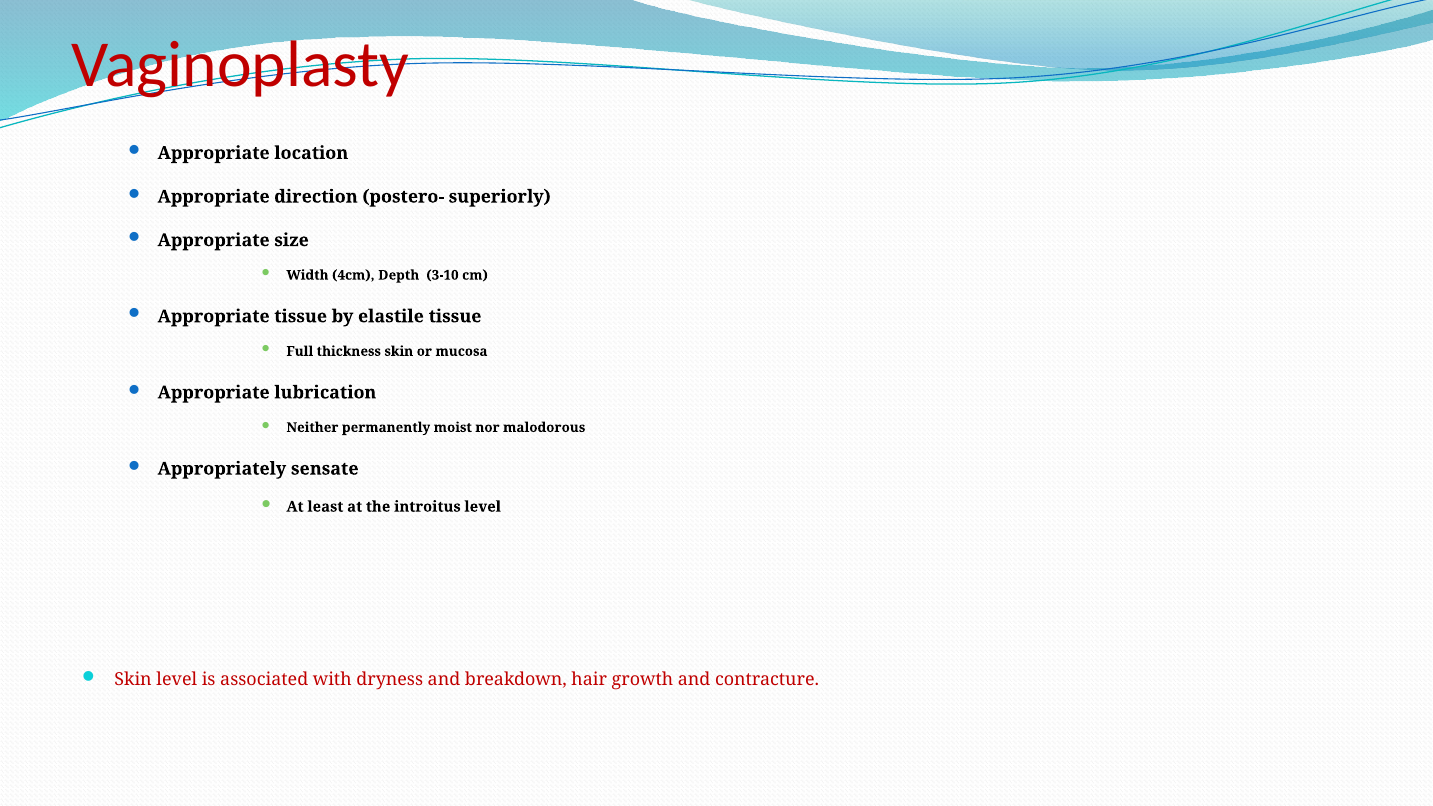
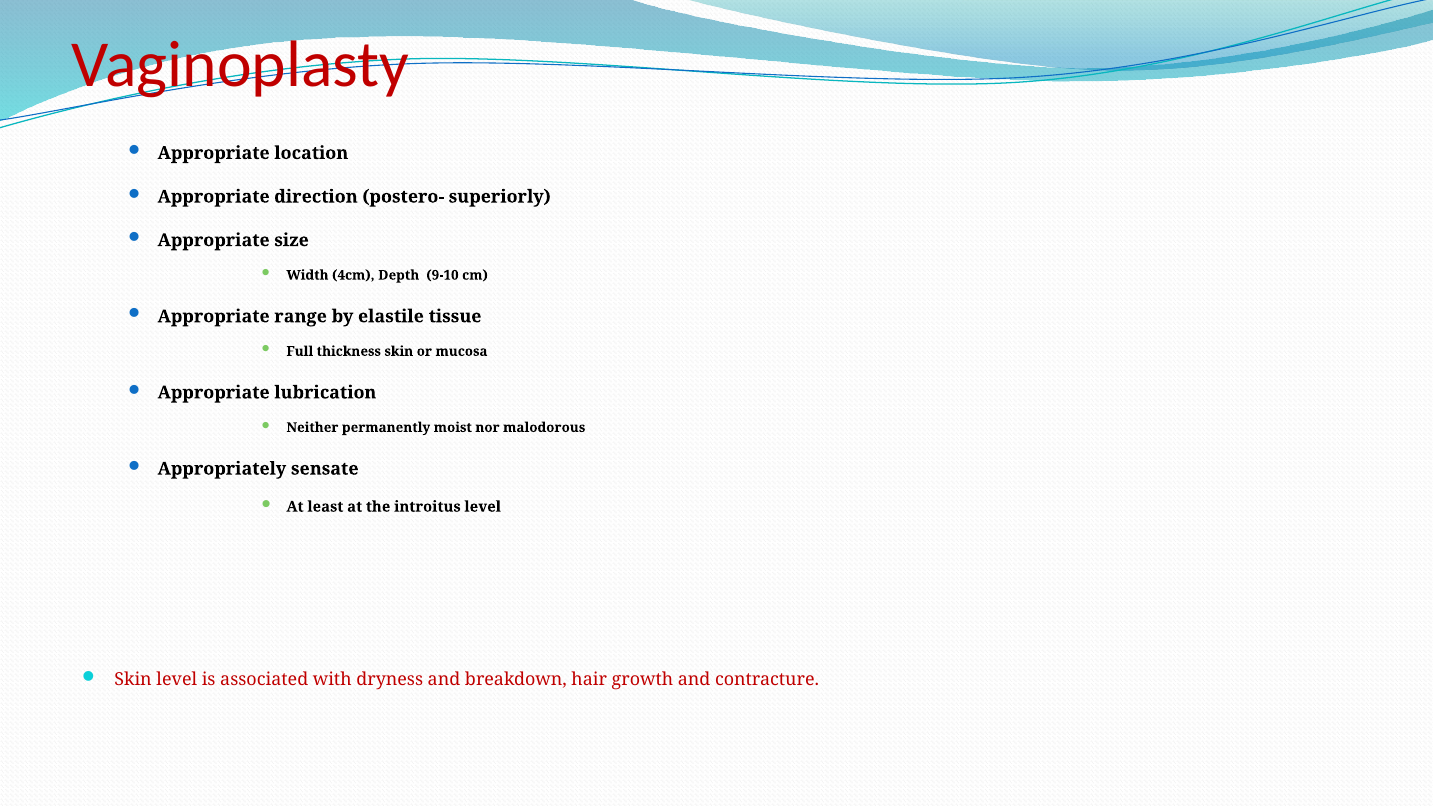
3-10: 3-10 -> 9-10 (442, 275)
Appropriate tissue: tissue -> range (301, 316)
